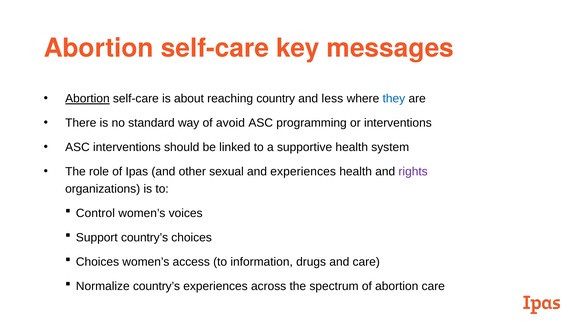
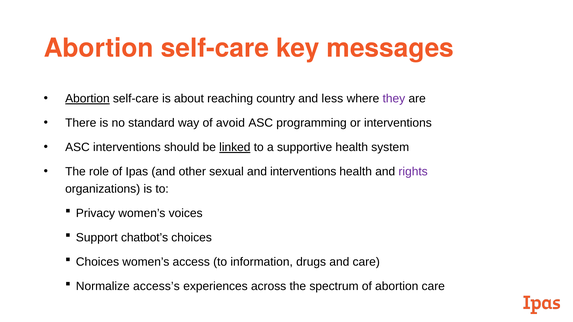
they colour: blue -> purple (394, 99)
linked underline: none -> present (235, 148)
and experiences: experiences -> interventions (303, 172)
Control: Control -> Privacy (95, 213)
Support country’s: country’s -> chatbot’s (145, 238)
Normalize country’s: country’s -> access’s (156, 286)
